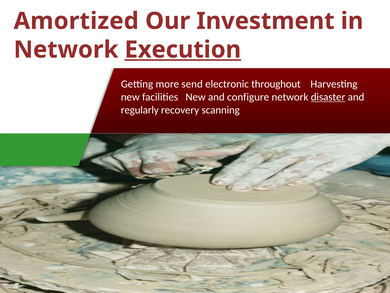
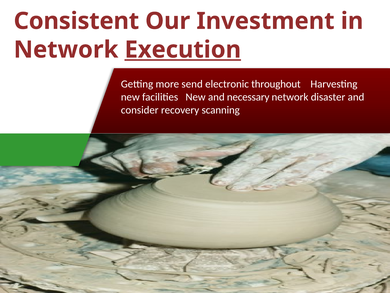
Amortized: Amortized -> Consistent (76, 21)
configure: configure -> necessary (248, 97)
disaster underline: present -> none (328, 97)
regularly: regularly -> consider (140, 110)
